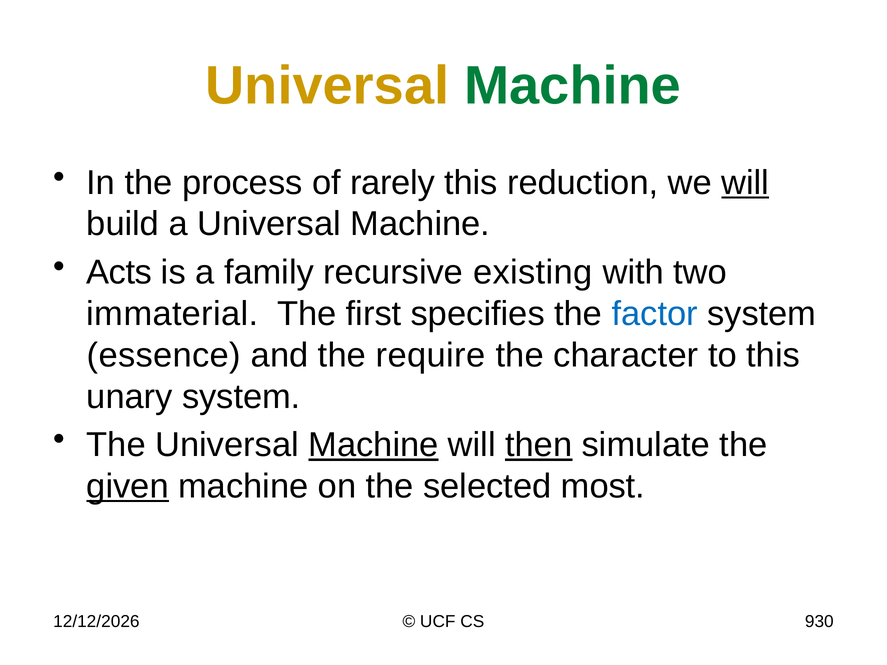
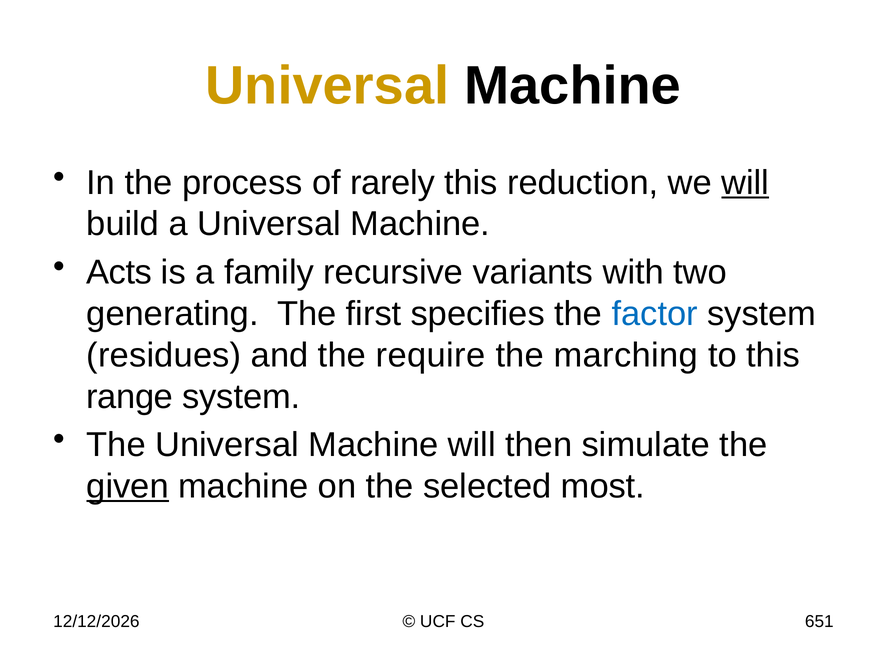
Machine colour: green -> black (573, 86)
existing: existing -> variants (533, 273)
immaterial: immaterial -> generating (173, 314)
essence: essence -> residues (164, 355)
character: character -> marching (626, 355)
unary: unary -> range (130, 397)
Machine underline: present -> none (373, 445)
then underline: present -> none (539, 445)
930: 930 -> 651 (819, 622)
